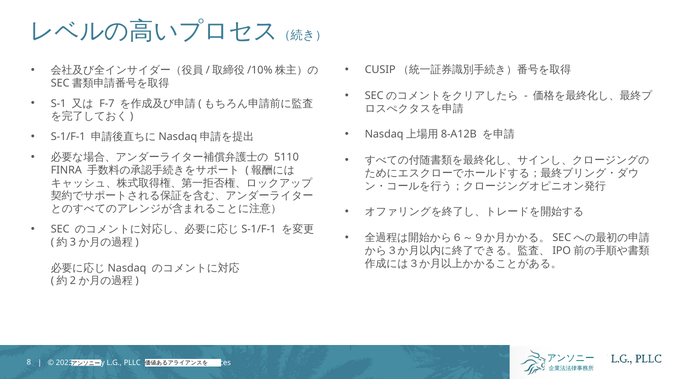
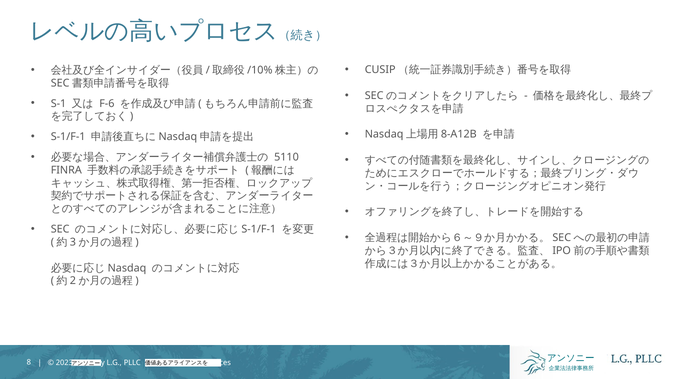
F-7: F-7 -> F-6 (107, 103)
